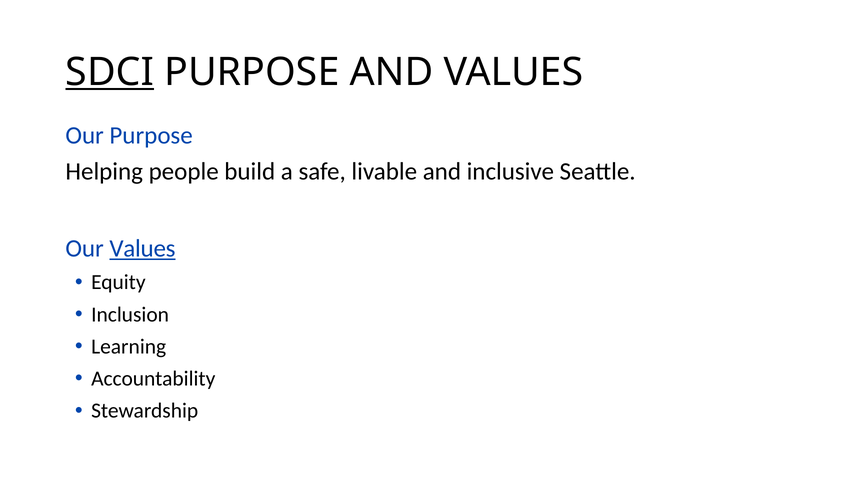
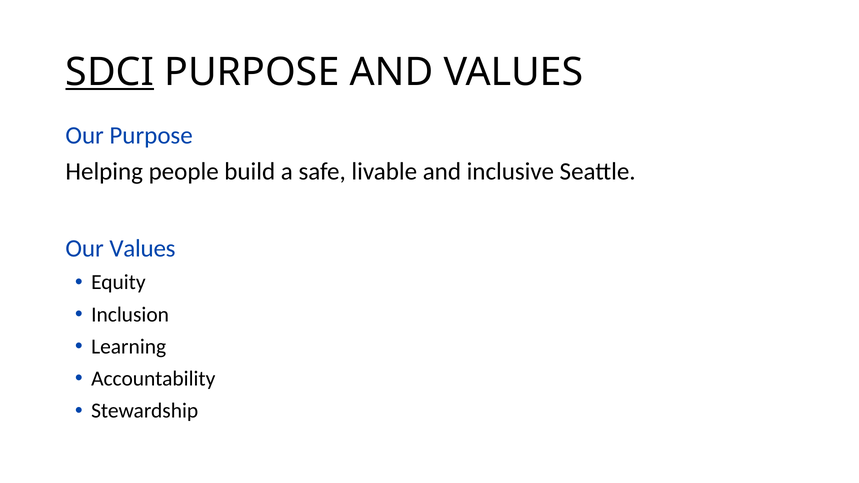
Values underline: present -> none (142, 249)
